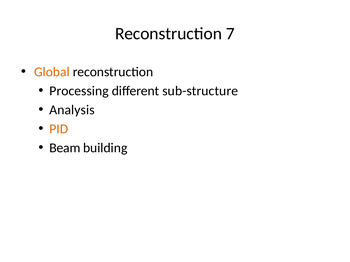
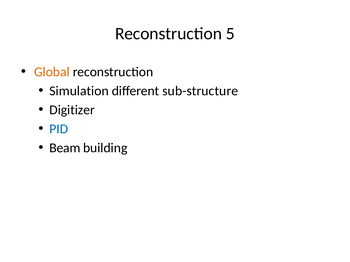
7: 7 -> 5 (230, 34)
Processing: Processing -> Simulation (79, 91)
Analysis: Analysis -> Digitizer (72, 110)
PID colour: orange -> blue (59, 129)
